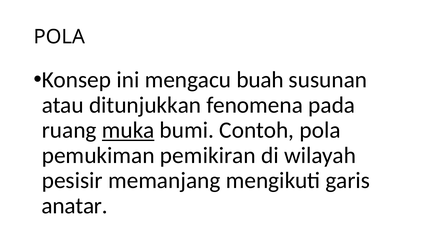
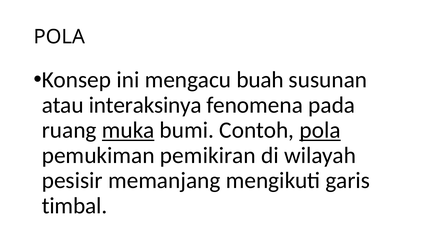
ditunjukkan: ditunjukkan -> interaksinya (145, 105)
pola underline: none -> present (320, 130)
anatar: anatar -> timbal (75, 206)
